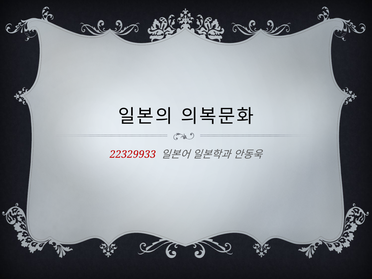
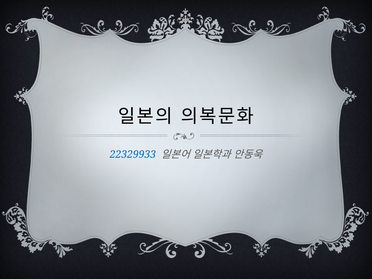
22329933 colour: red -> blue (133, 154)
